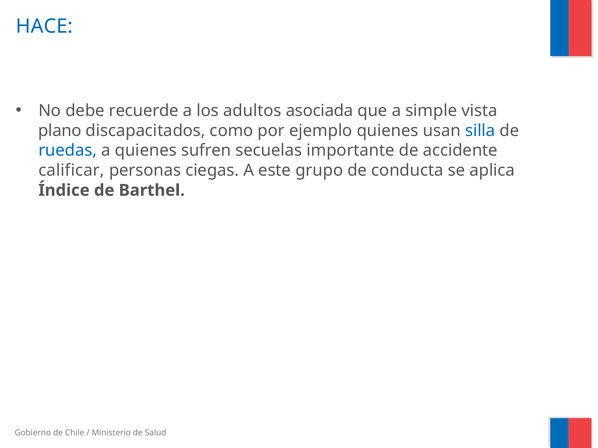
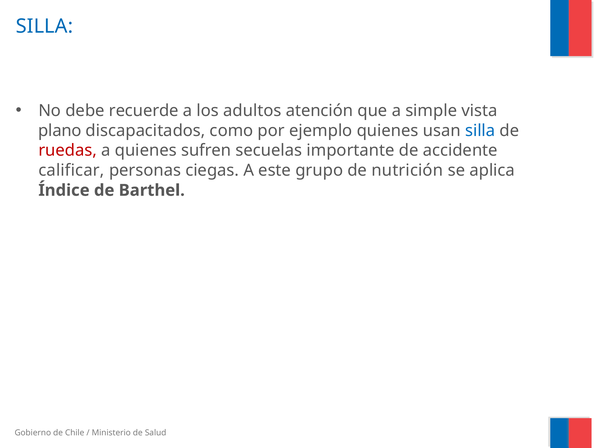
HACE: HACE -> SILLA (44, 26)
asociada: asociada -> atención (319, 111)
ruedas colour: blue -> red (68, 151)
conducta: conducta -> nutrición (407, 171)
